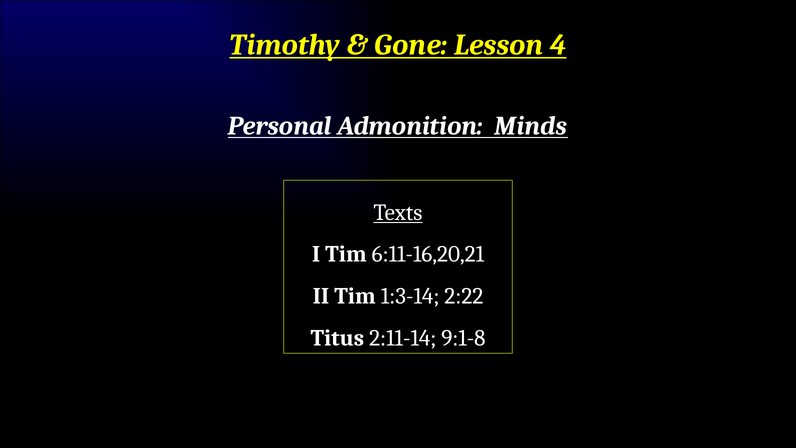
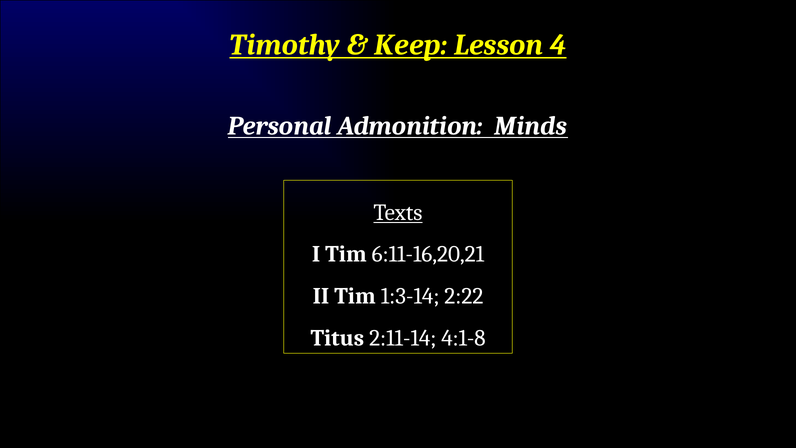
Gone: Gone -> Keep (411, 45)
9:1-8: 9:1-8 -> 4:1-8 (463, 338)
